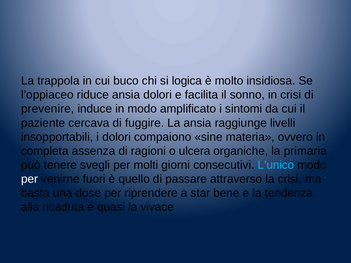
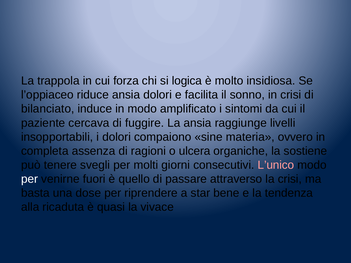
buco: buco -> forza (126, 81)
prevenire: prevenire -> bilanciato (48, 109)
primaria: primaria -> sostiene (305, 151)
L’unico colour: light blue -> pink (276, 165)
